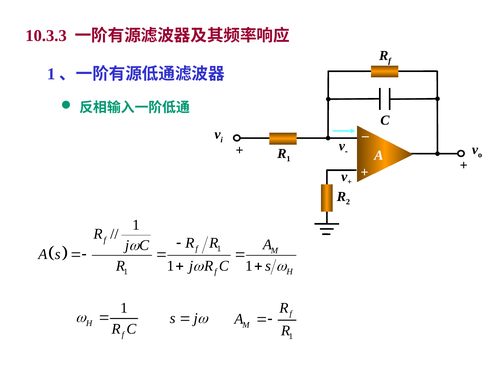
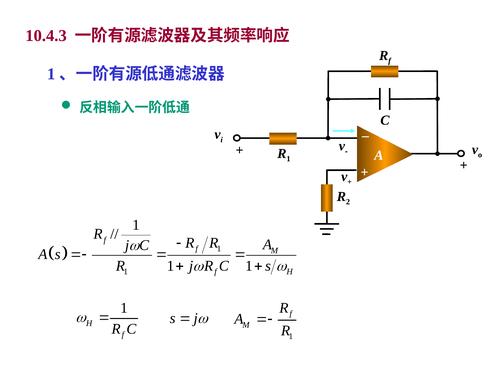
10.3.3: 10.3.3 -> 10.4.3 (46, 36)
